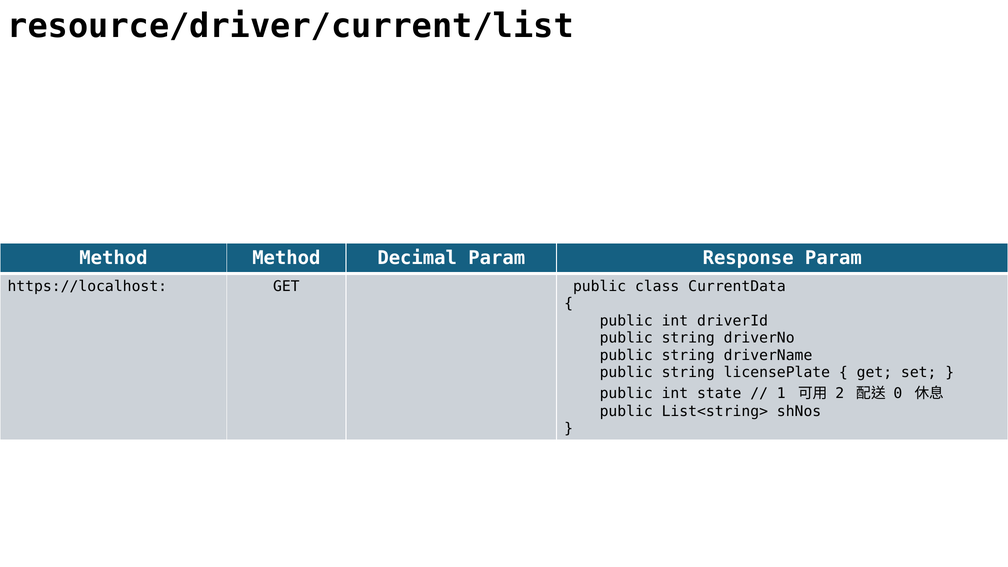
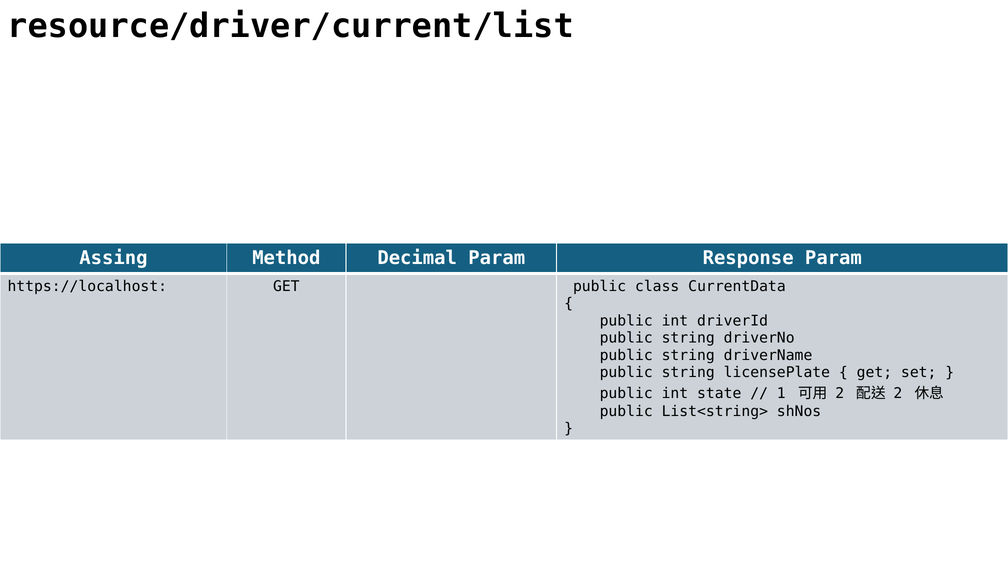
Method: Method -> Assing (113, 258)
0: 0 -> 2 (898, 393)
